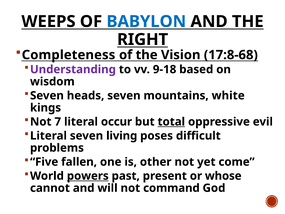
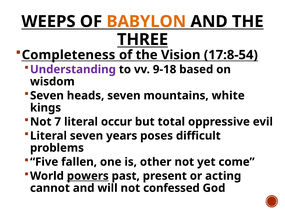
BABYLON colour: blue -> orange (146, 21)
RIGHT: RIGHT -> THREE (143, 39)
17:8-68: 17:8-68 -> 17:8-54 (231, 55)
total underline: present -> none (171, 122)
living: living -> years (122, 136)
whose: whose -> acting (223, 176)
command: command -> confessed (171, 188)
